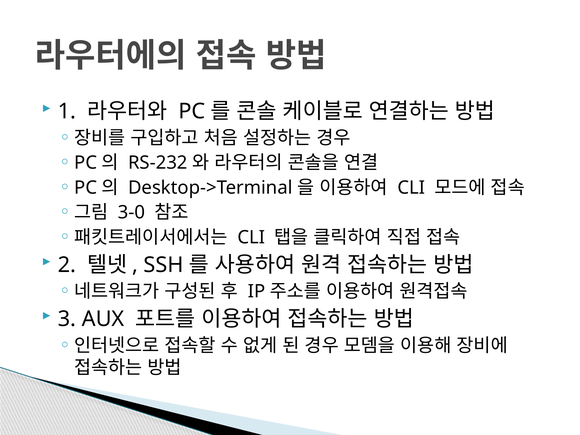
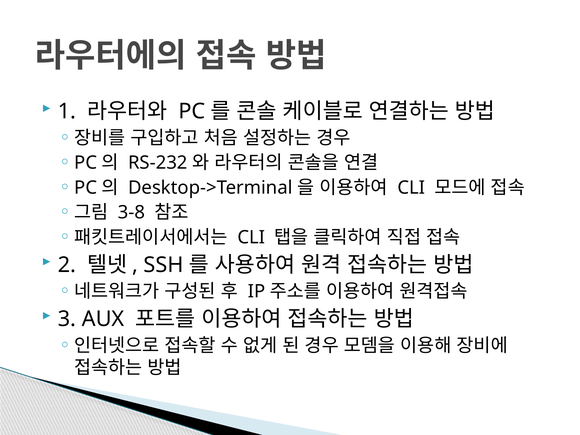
3-0: 3-0 -> 3-8 (131, 212)
